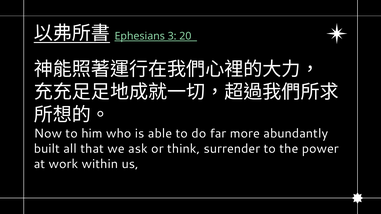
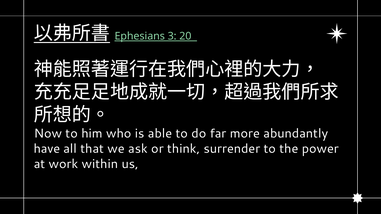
built: built -> have (47, 149)
